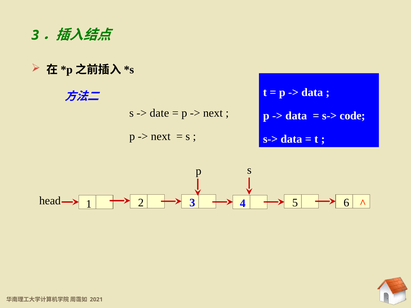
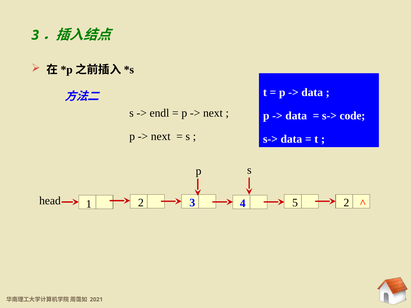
date: date -> endl (159, 113)
5 6: 6 -> 2 (346, 203)
